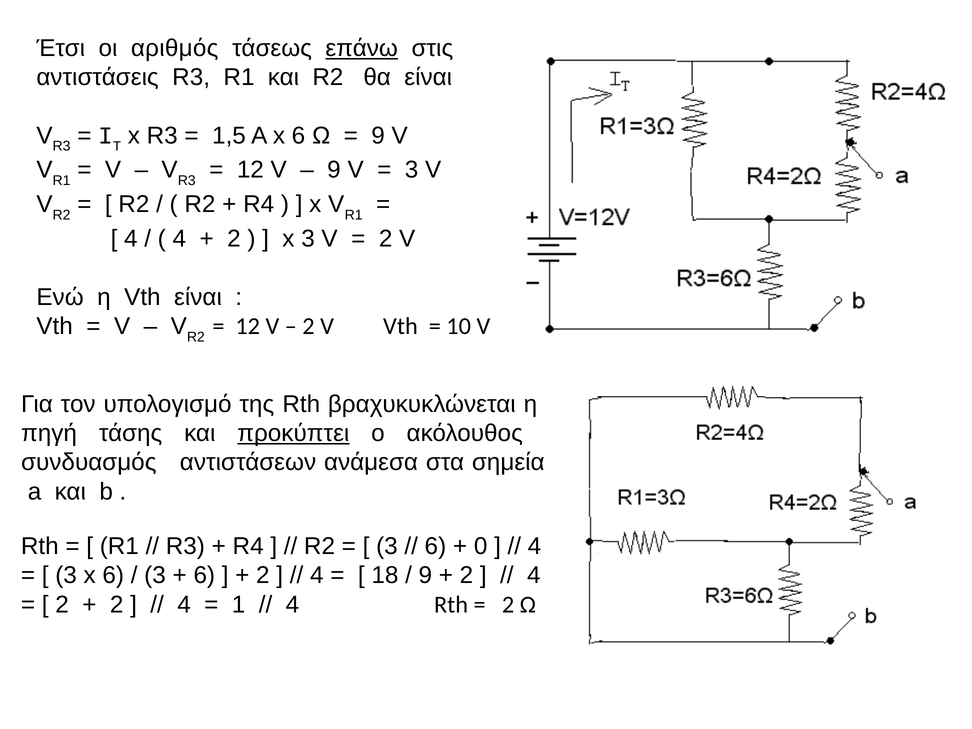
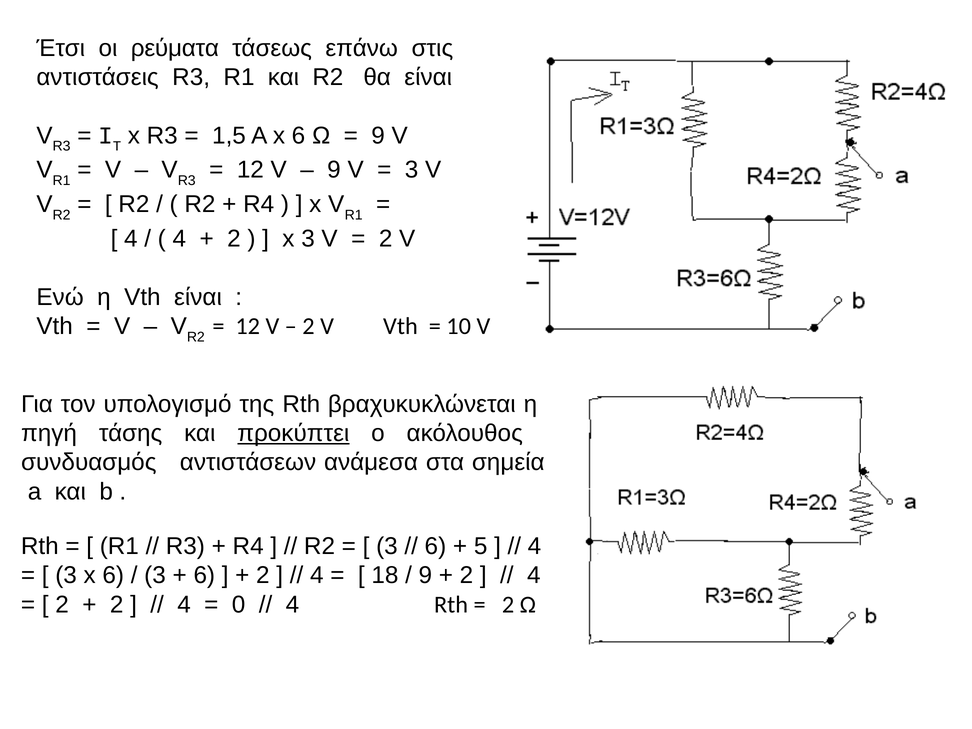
αριθμός: αριθμός -> ρεύματα (175, 48)
επάνω underline: present -> none (362, 48)
0: 0 -> 5 (481, 546)
1: 1 -> 0 (239, 605)
